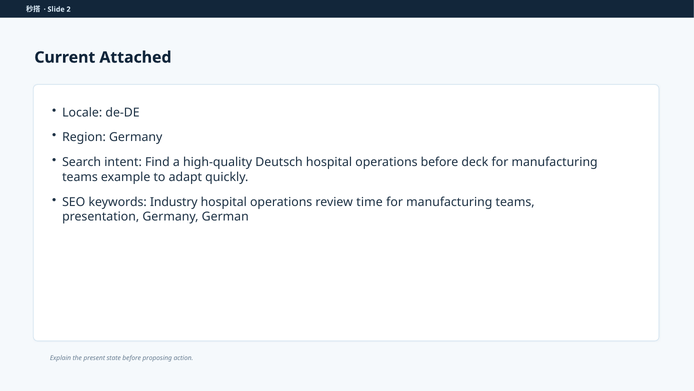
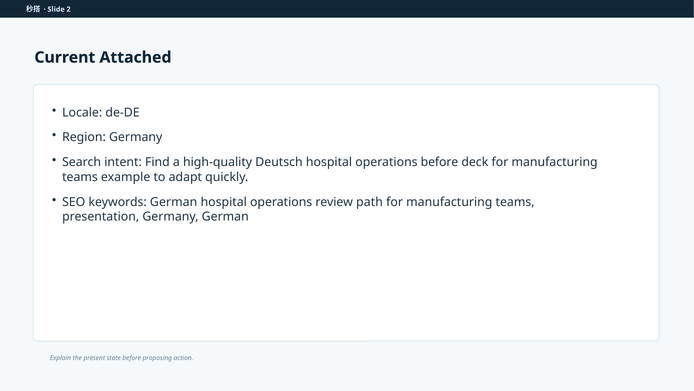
keywords Industry: Industry -> German (174, 202)
time: time -> path (370, 202)
